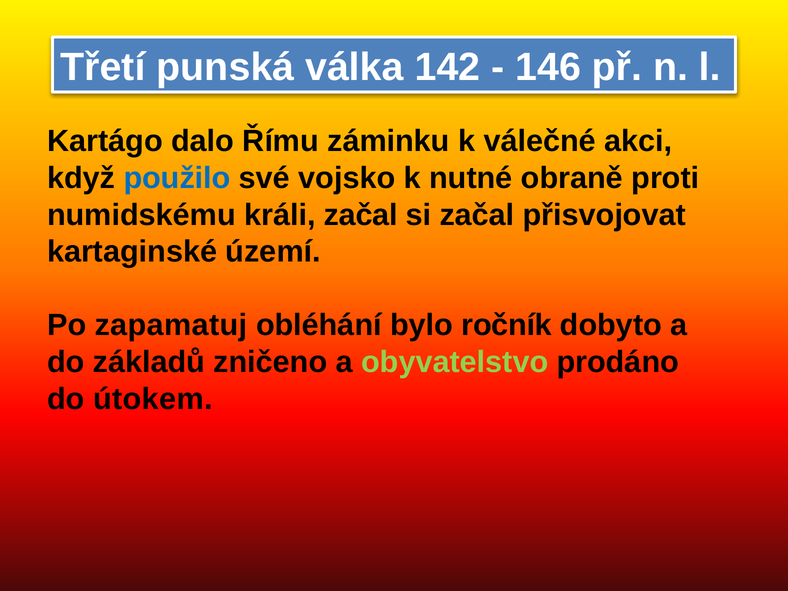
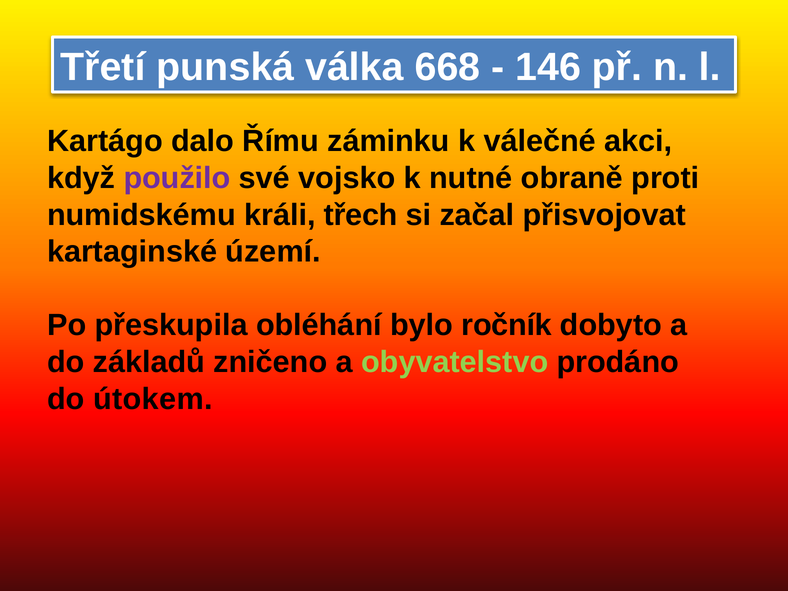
142: 142 -> 668 (447, 67)
použilo colour: blue -> purple (177, 178)
králi začal: začal -> třech (361, 215)
zapamatuj: zapamatuj -> přeskupila (171, 325)
